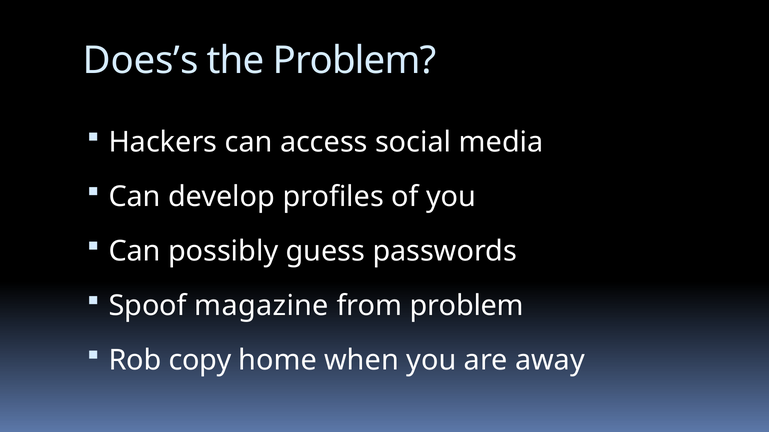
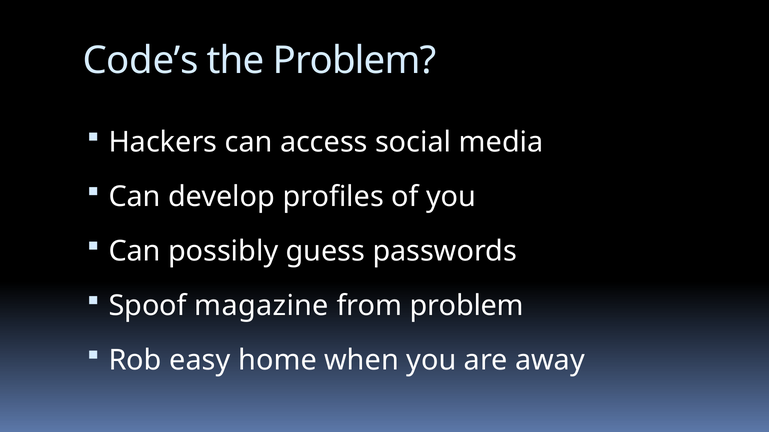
Does’s: Does’s -> Code’s (141, 61)
copy: copy -> easy (200, 361)
